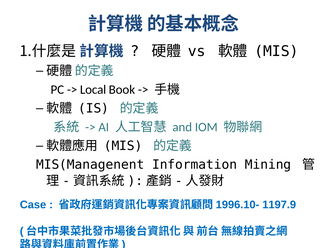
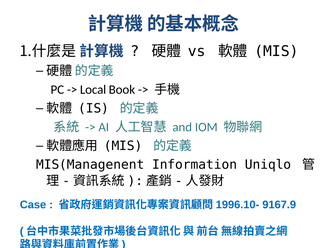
Mining: Mining -> Uniqlo (268, 165)
1197.9: 1197.9 -> 9167.9 (279, 205)
